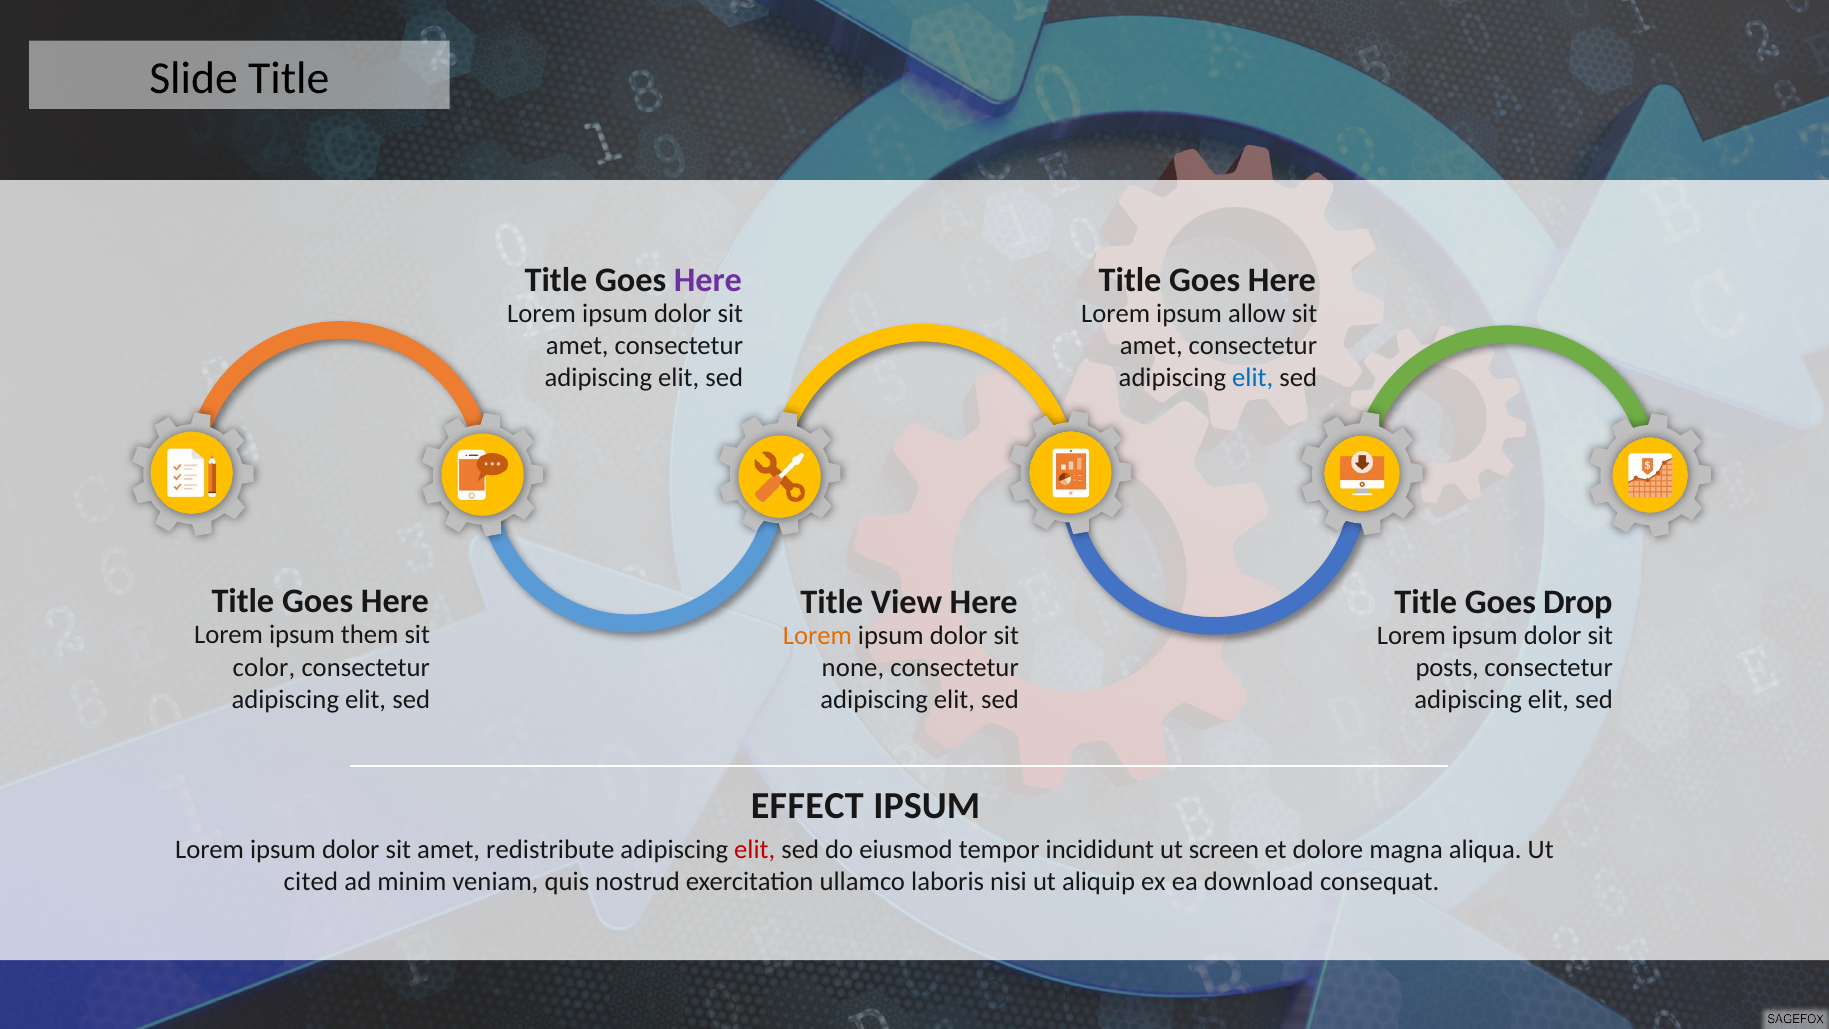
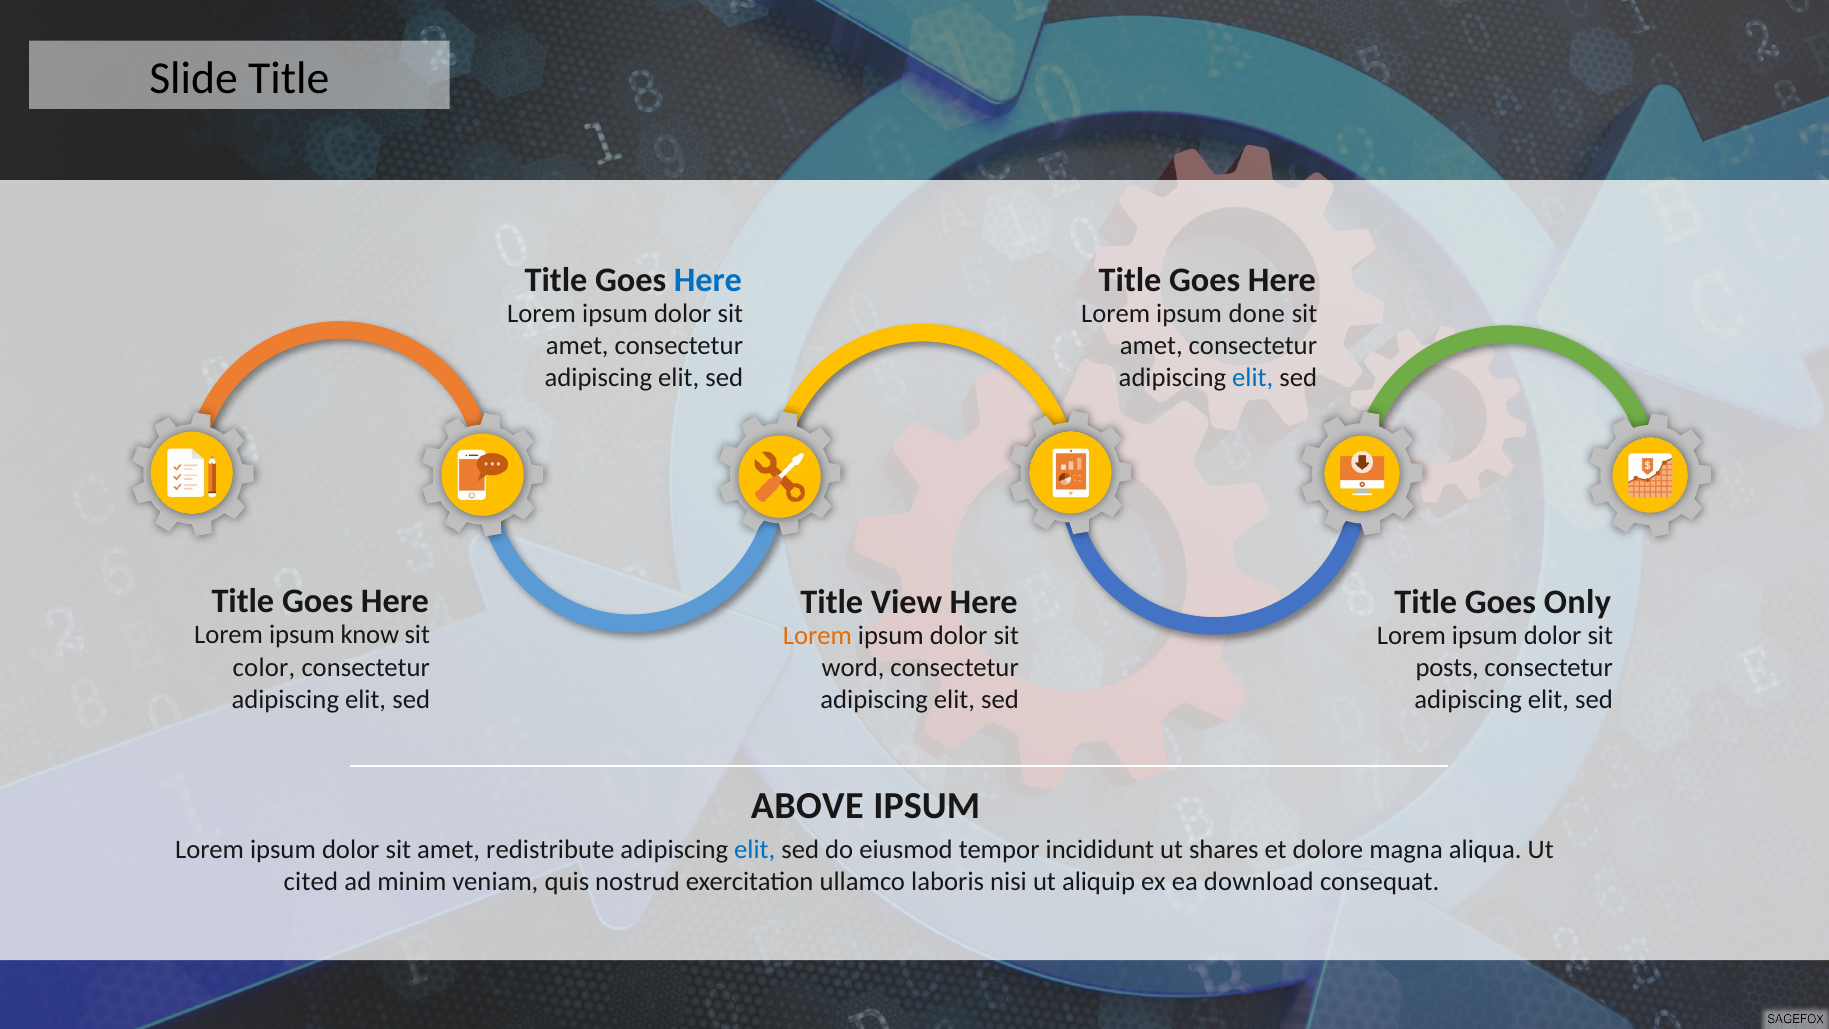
Here colour: purple -> blue (708, 280)
allow: allow -> done (1257, 314)
Drop: Drop -> Only (1578, 602)
them: them -> know (370, 635)
none: none -> word (853, 668)
EFFECT: EFFECT -> ABOVE (807, 806)
elit colour: red -> blue (755, 849)
screen: screen -> shares (1224, 849)
